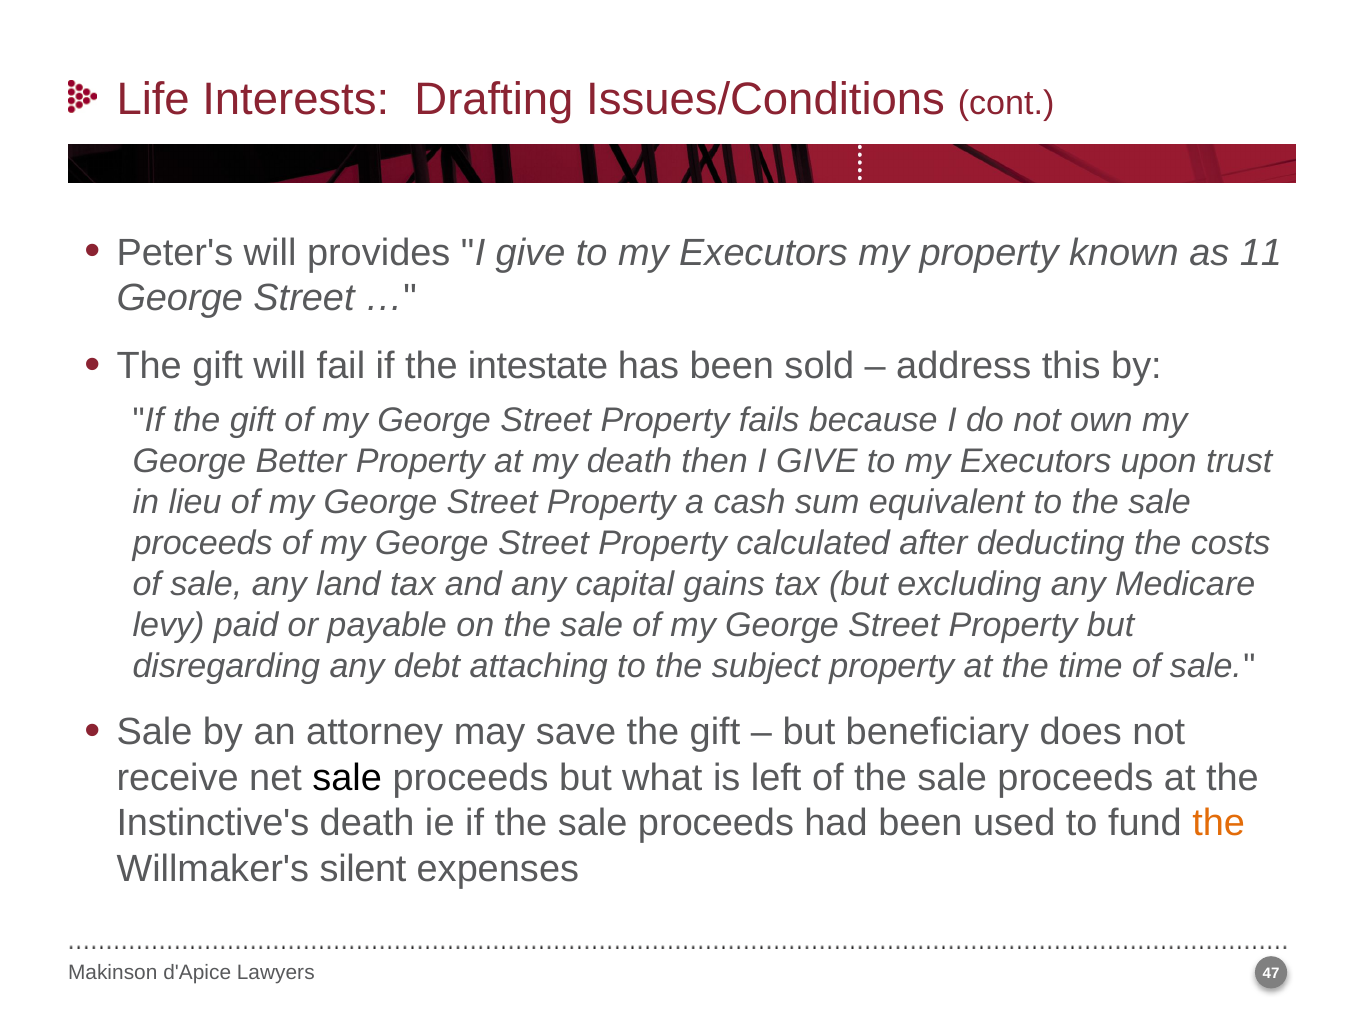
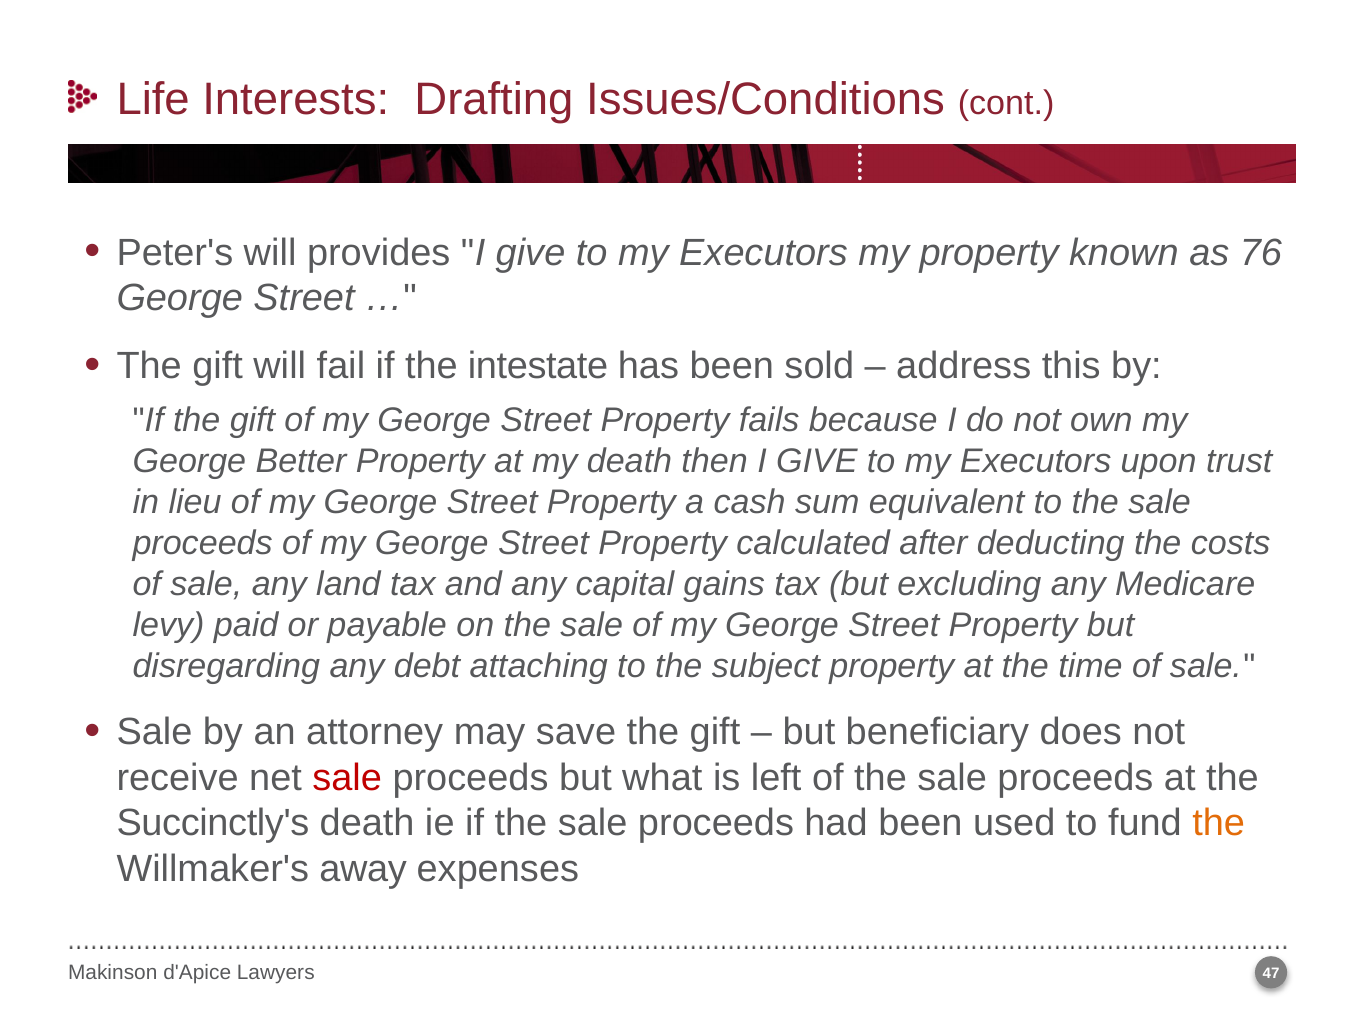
11: 11 -> 76 (1261, 253)
sale colour: black -> red (347, 778)
Instinctive's: Instinctive's -> Succinctly's (213, 823)
silent: silent -> away (363, 869)
